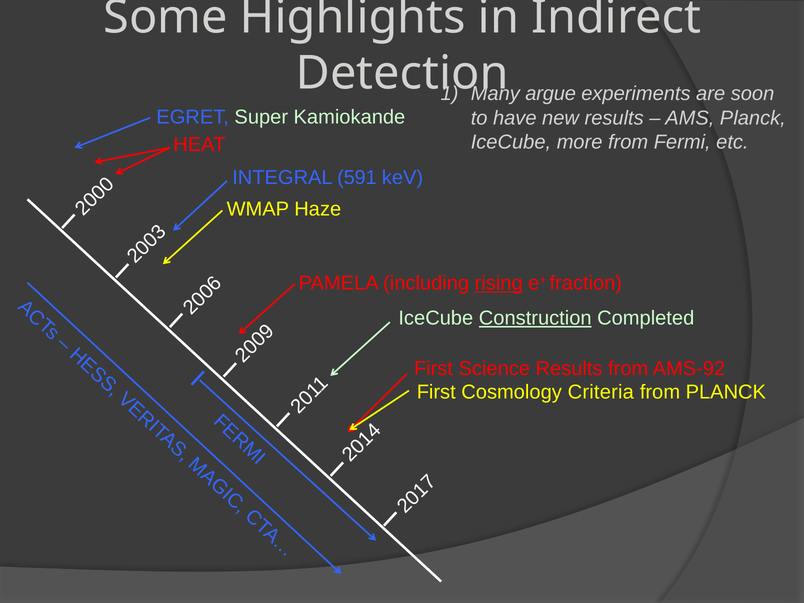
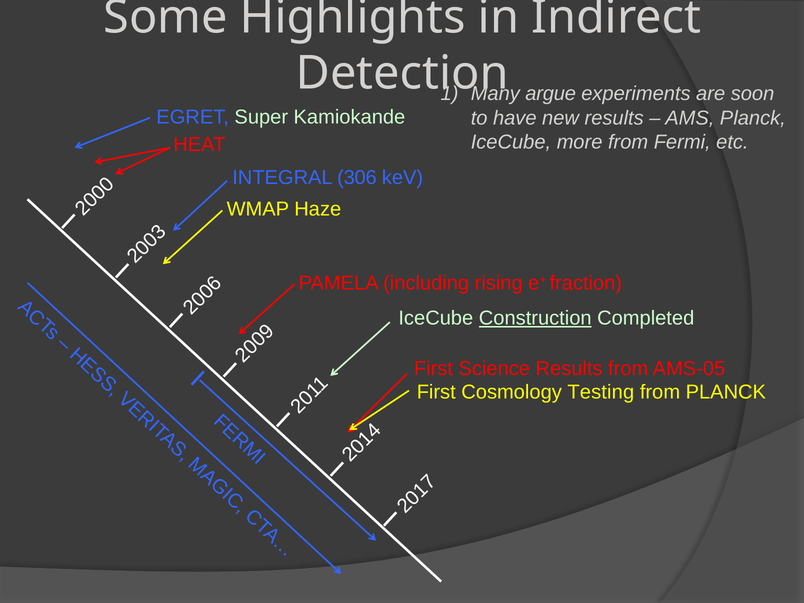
591: 591 -> 306 (357, 178)
rising underline: present -> none (499, 283)
AMS-92: AMS-92 -> AMS-05 (689, 369)
Criteria: Criteria -> Testing (601, 392)
